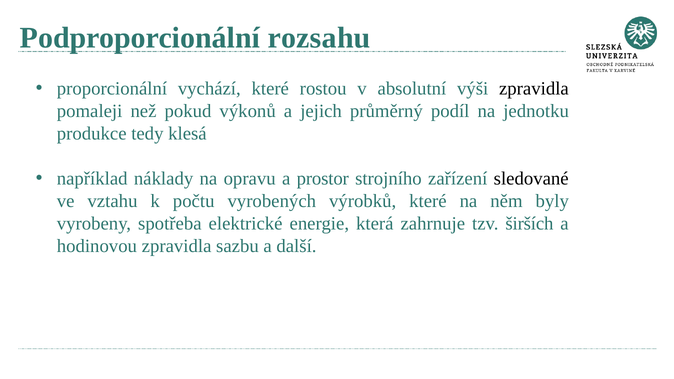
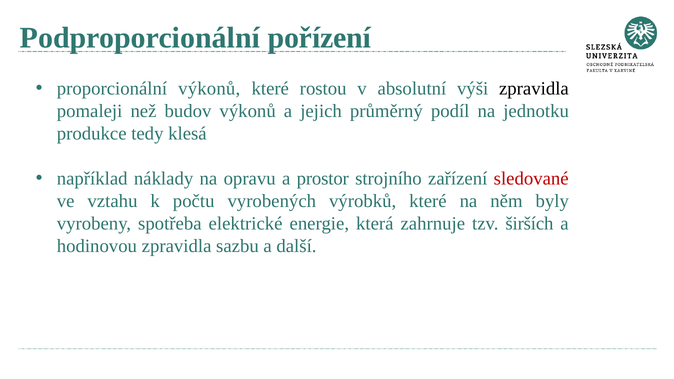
rozsahu: rozsahu -> pořízení (319, 38)
proporcionální vychází: vychází -> výkonů (209, 89)
pokud: pokud -> budov (188, 111)
sledované colour: black -> red (531, 179)
